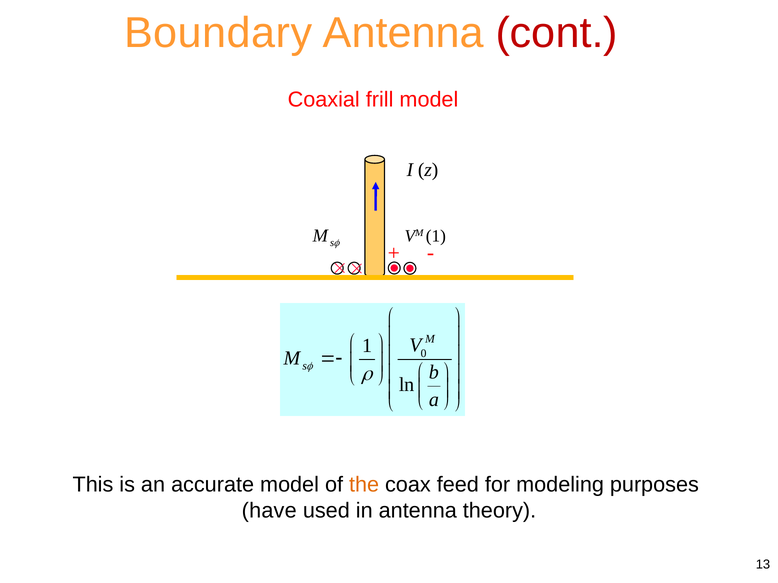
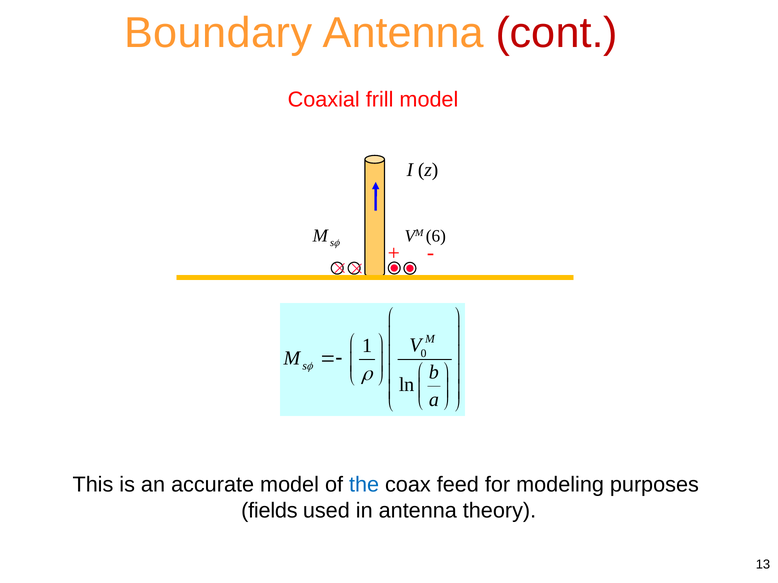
VM 1: 1 -> 6 (436, 236)
the colour: orange -> blue (364, 485)
have: have -> fields (269, 511)
